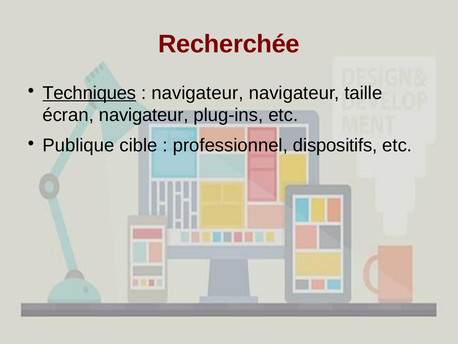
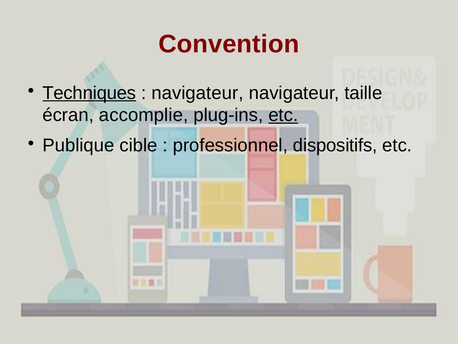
Recherchée: Recherchée -> Convention (229, 44)
écran navigateur: navigateur -> accomplie (144, 115)
etc underline: none -> present (283, 115)
